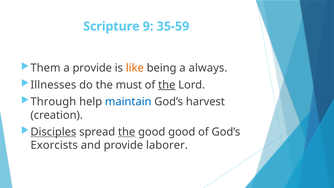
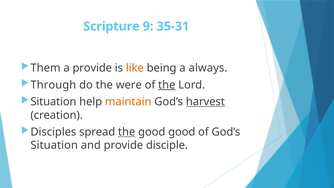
35-59: 35-59 -> 35-31 (173, 26)
Illnesses: Illnesses -> Through (53, 85)
must: must -> were (129, 85)
Through: Through -> Situation (53, 102)
maintain colour: blue -> orange (128, 102)
harvest underline: none -> present (205, 102)
Disciples underline: present -> none (53, 132)
Exorcists: Exorcists -> Situation (54, 145)
laborer: laborer -> disciple (167, 145)
